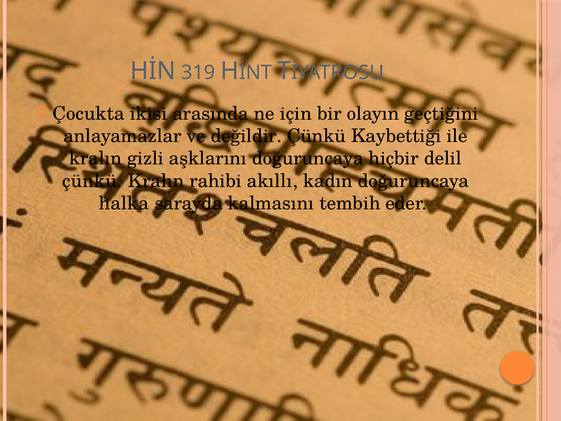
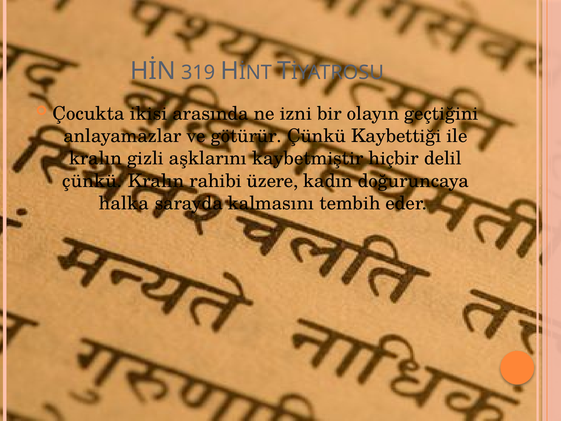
için: için -> izni (296, 113)
değildir: değildir -> götürür (246, 136)
aşklarını doğuruncaya: doğuruncaya -> kaybetmiştir (308, 158)
akıllı: akıllı -> üzere (273, 181)
